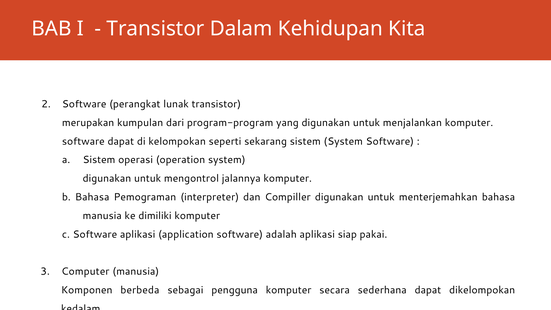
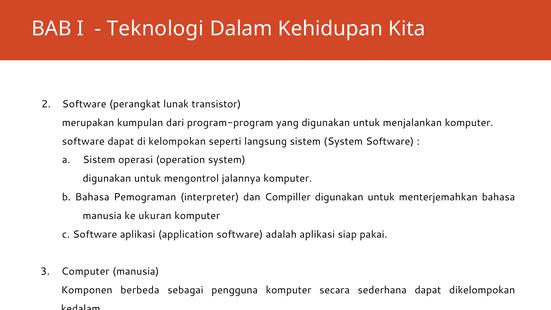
Transistor: Transistor -> Teknologi (155, 29)
sekarang: sekarang -> langsung (266, 141)
dimiliki: dimiliki -> ukuran (155, 216)
